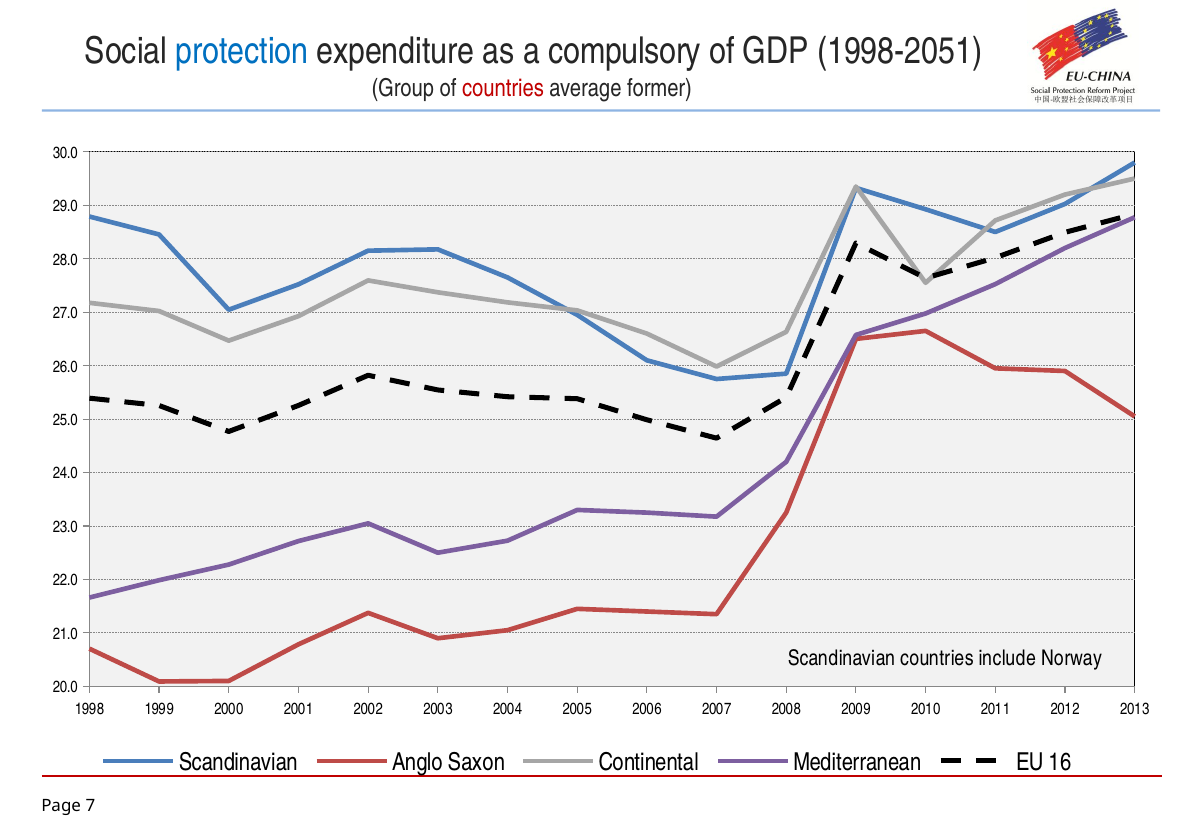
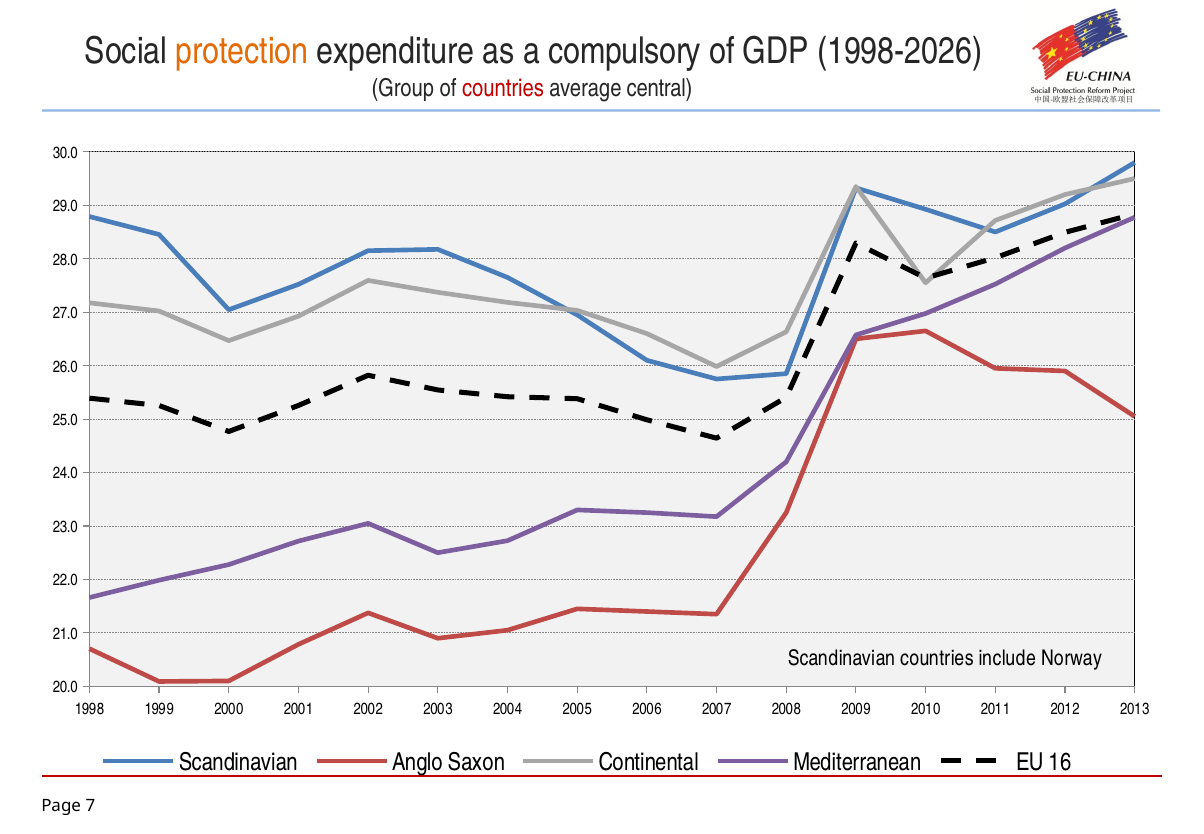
protection colour: blue -> orange (242, 52)
1998-2051: 1998-2051 -> 1998-2026 (900, 52)
former: former -> central (660, 88)
